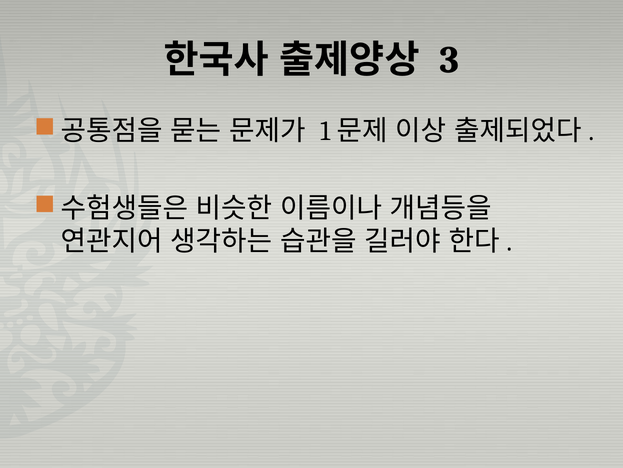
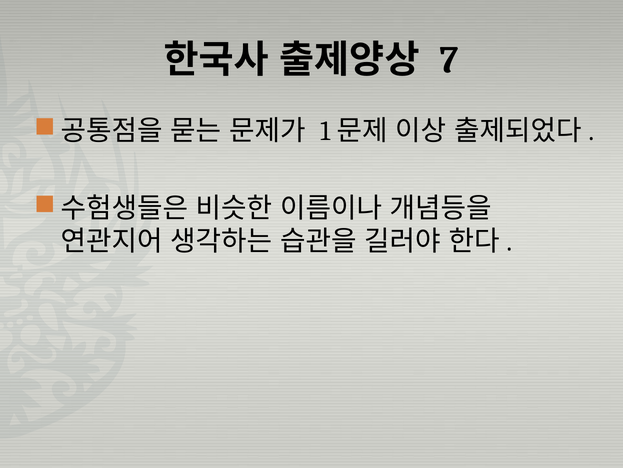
3: 3 -> 7 (449, 60)
